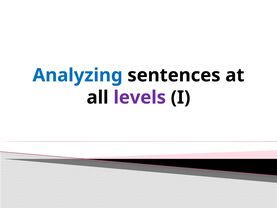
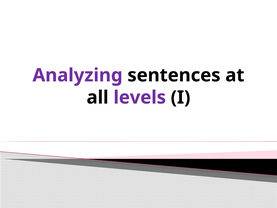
Analyzing colour: blue -> purple (78, 75)
